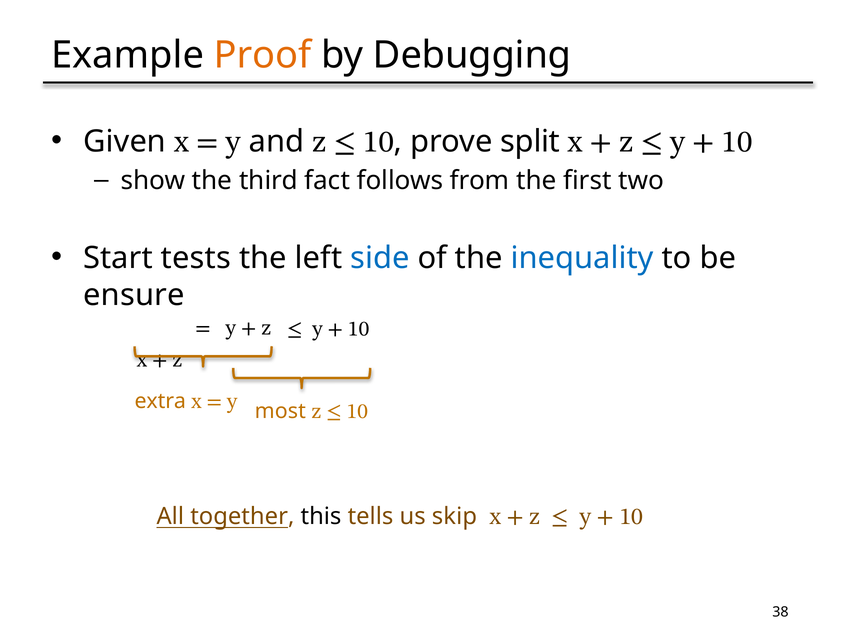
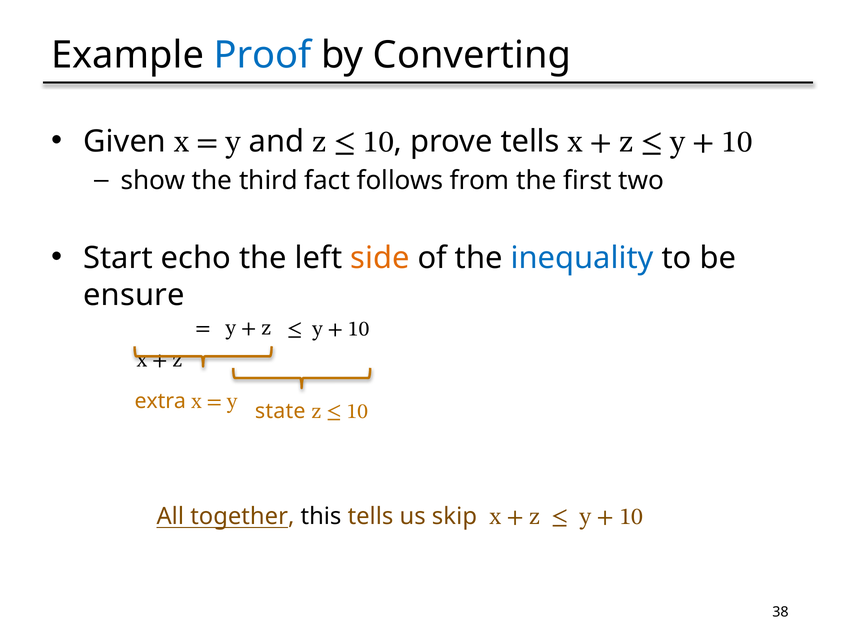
Proof colour: orange -> blue (263, 55)
Debugging: Debugging -> Converting (472, 55)
prove split: split -> tells (530, 141)
tests: tests -> echo (196, 258)
side colour: blue -> orange (380, 258)
most: most -> state (280, 411)
